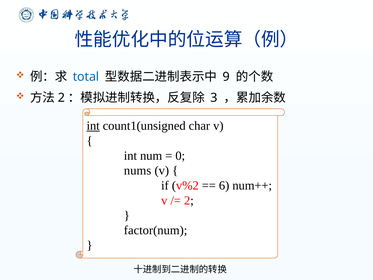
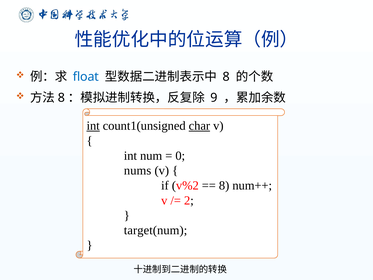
total: total -> float (86, 77)
9: 9 -> 8 (226, 77)
2: 2 -> 8 (61, 98)
3: 3 -> 9 (214, 98)
char underline: none -> present (199, 126)
6: 6 -> 8 (224, 185)
factor(num: factor(num -> target(num (156, 230)
